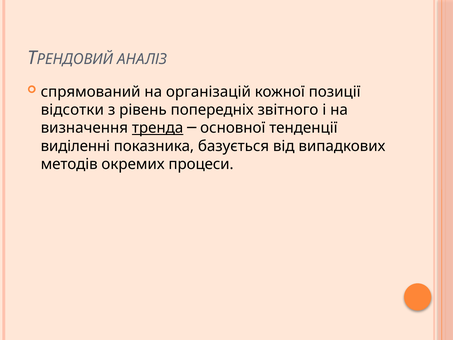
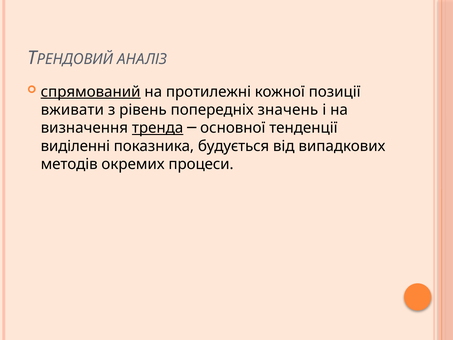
спрямований underline: none -> present (91, 92)
організацій: організацій -> протилежні (208, 92)
відсотки: відсотки -> вживати (72, 110)
звітного: звітного -> значень (288, 110)
базується: базується -> будується (234, 146)
